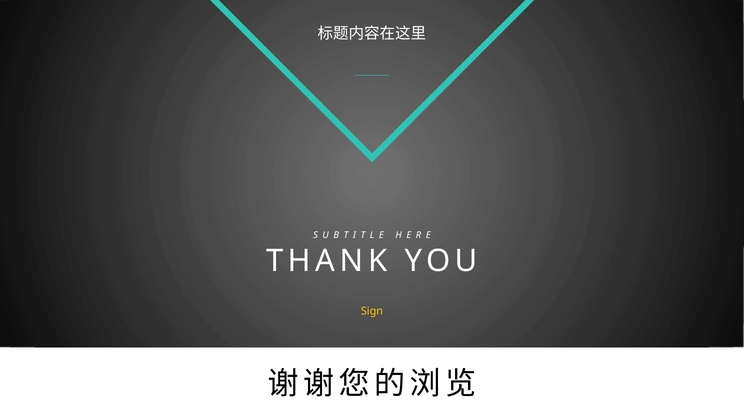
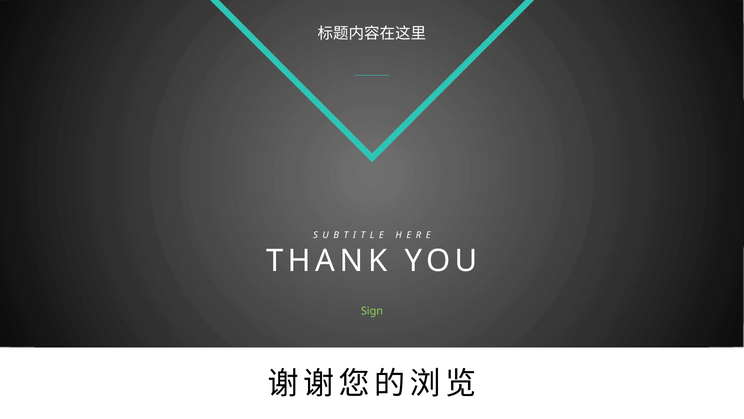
Sign colour: yellow -> light green (372, 311)
